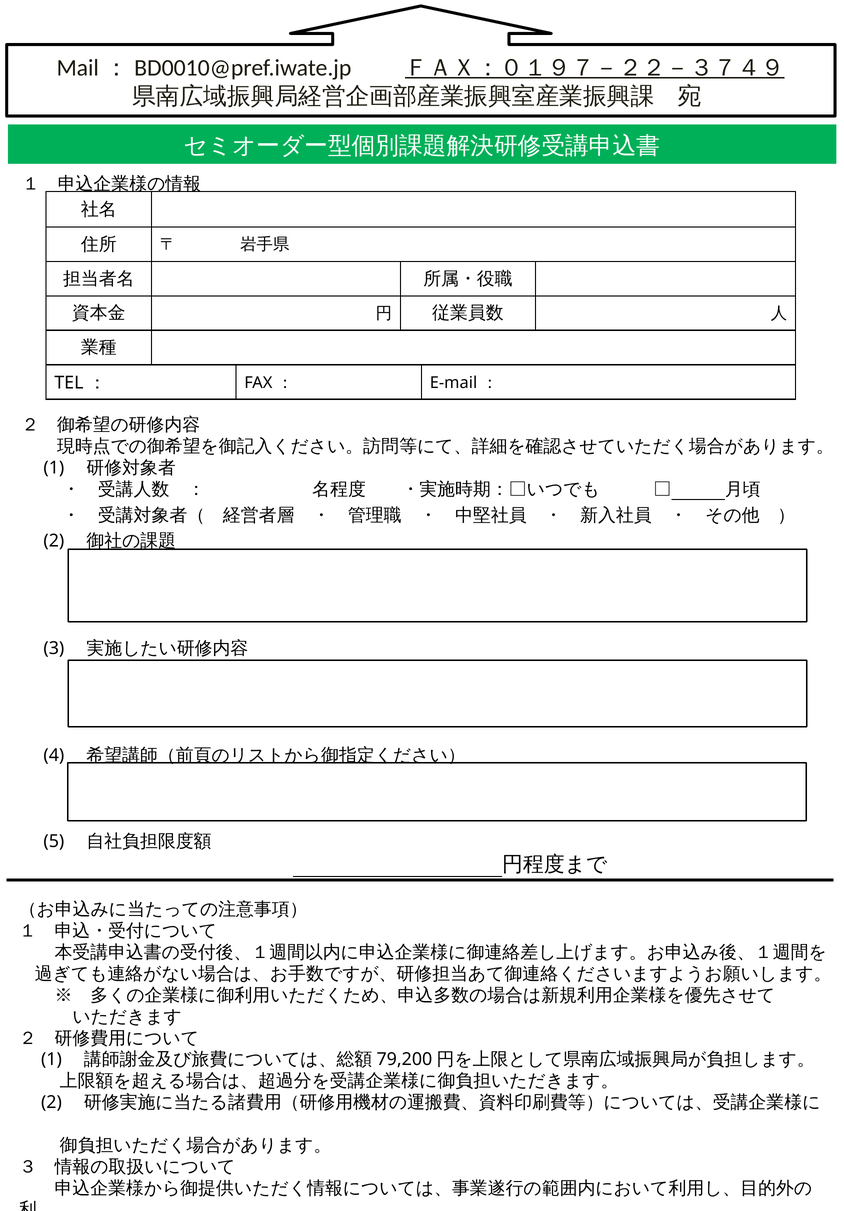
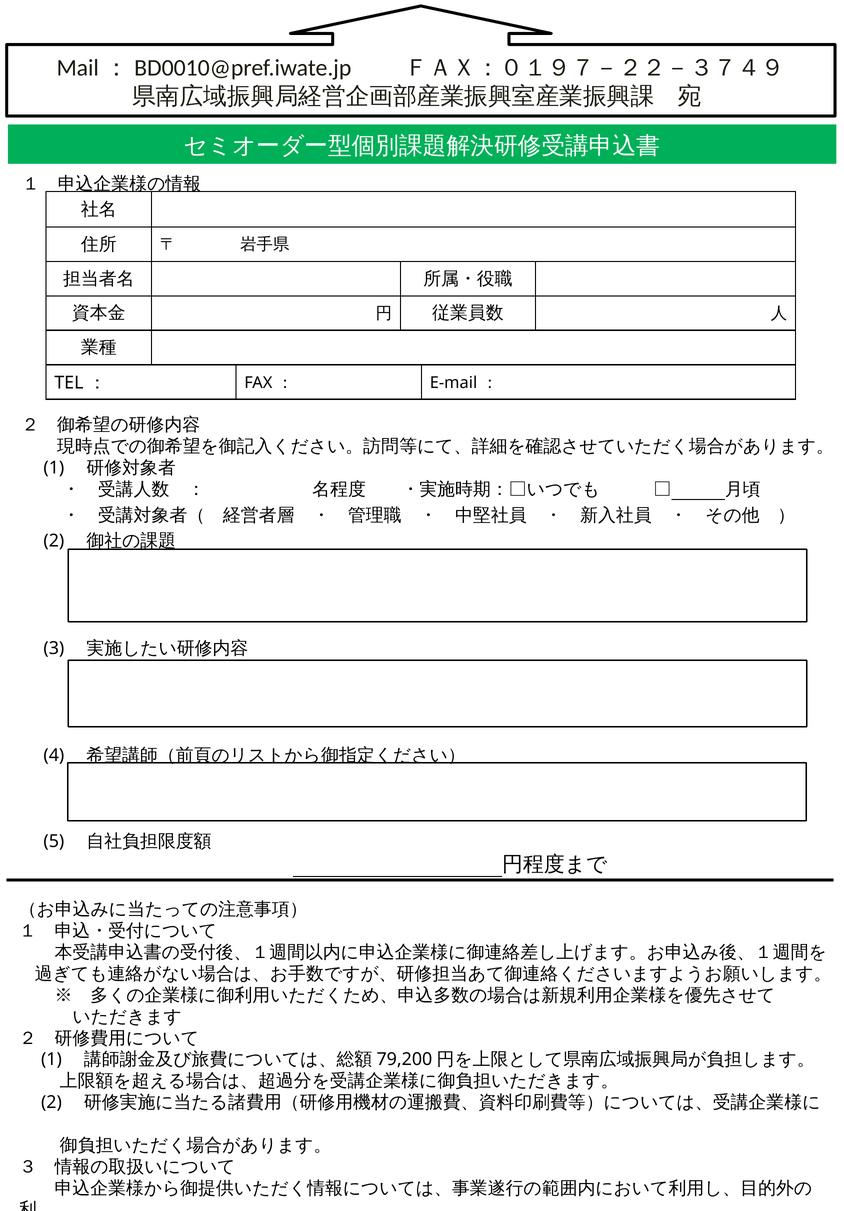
ＦＡＸ：０１９７－２２－３７４９ underline: present -> none (595, 68)
